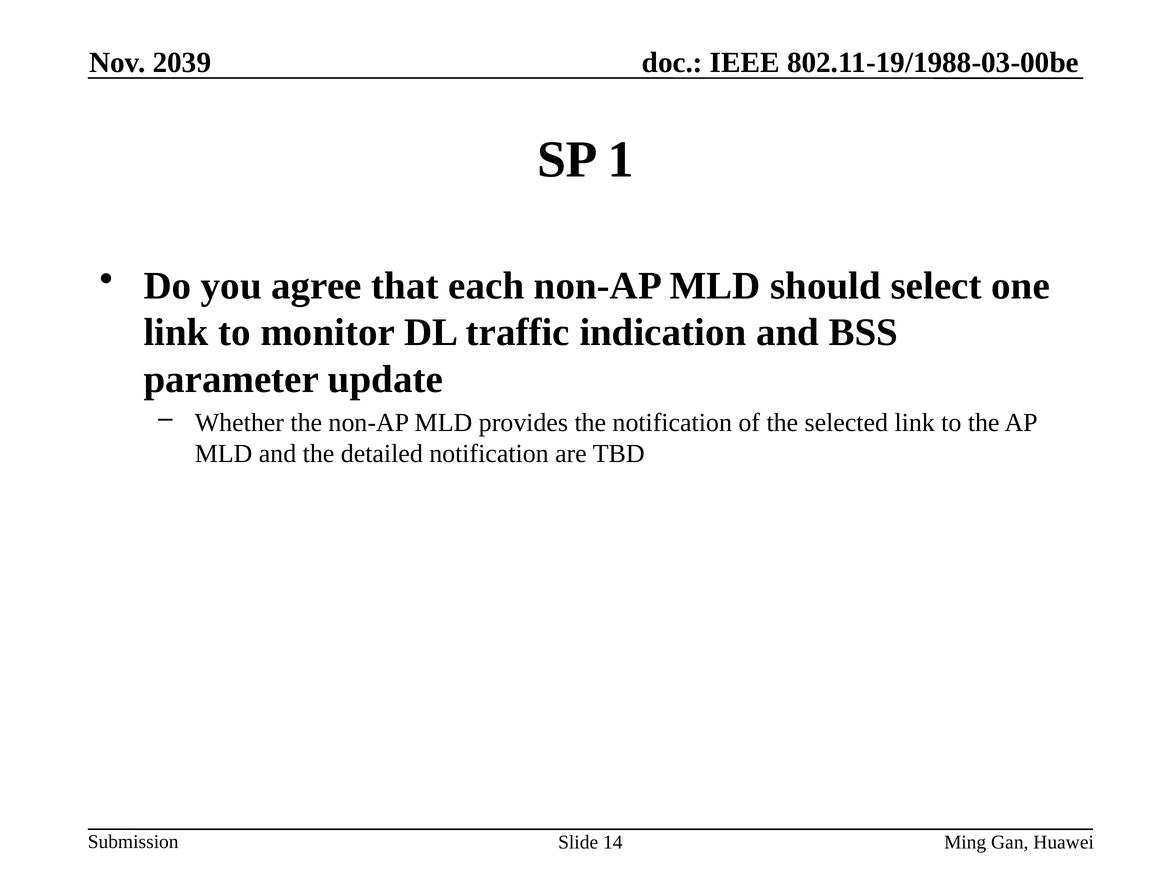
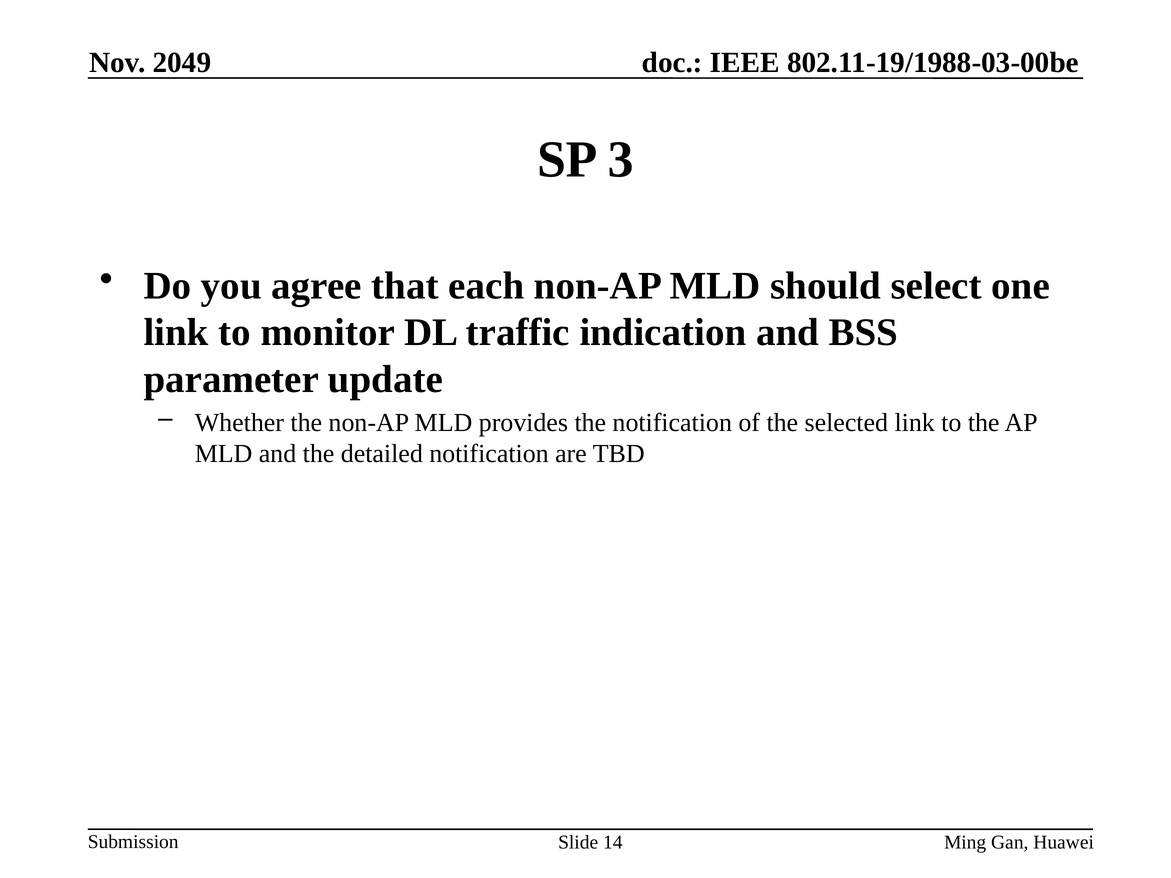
2039: 2039 -> 2049 (182, 62)
1: 1 -> 3 (621, 160)
